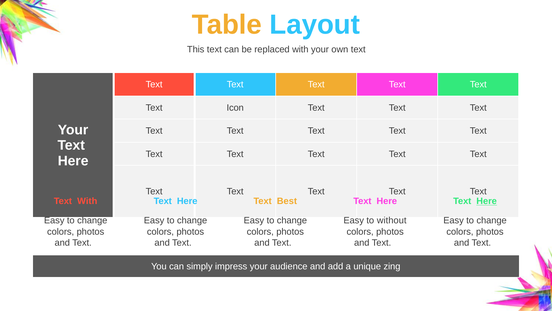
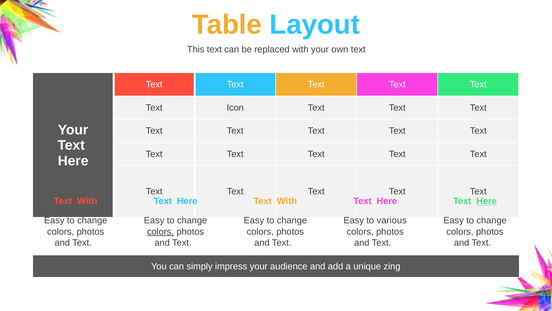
Best: Best -> With (287, 201)
without: without -> various (392, 220)
colors underline: none -> present (160, 231)
